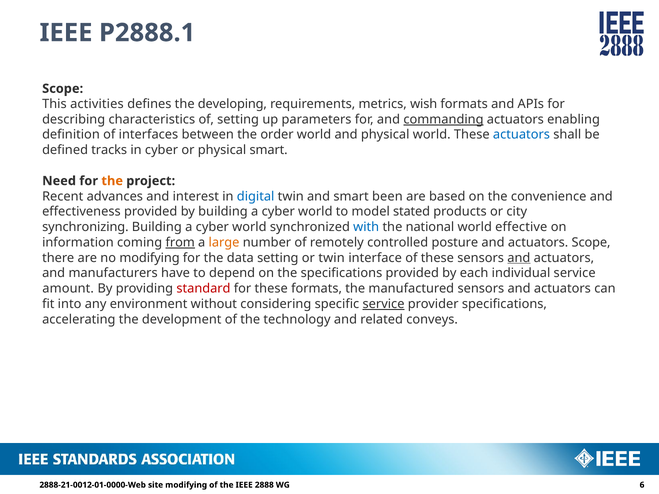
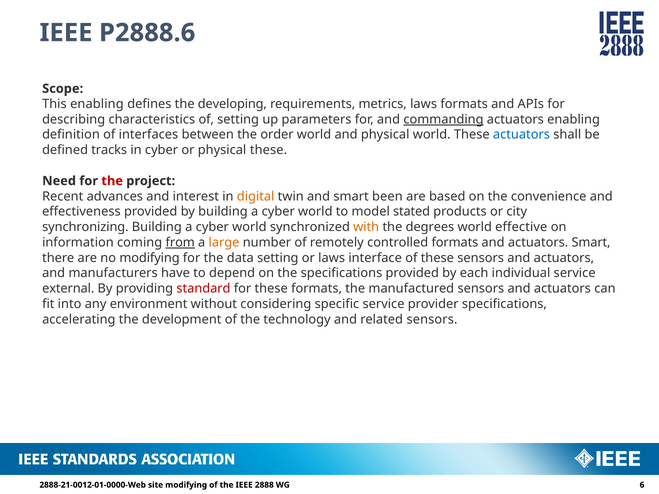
P2888.1: P2888.1 -> P2888.6 (147, 33)
This activities: activities -> enabling (97, 104)
metrics wish: wish -> laws (424, 104)
physical smart: smart -> these (268, 150)
the colour: orange -> red (112, 181)
digital colour: blue -> orange (256, 196)
with colour: blue -> orange (366, 227)
national: national -> degrees (430, 227)
controlled posture: posture -> formats (455, 243)
actuators Scope: Scope -> Smart (591, 243)
or twin: twin -> laws (332, 258)
and underline: present -> none (519, 258)
amount: amount -> external (68, 289)
service underline: present -> none (384, 304)
related conveys: conveys -> sensors (432, 319)
